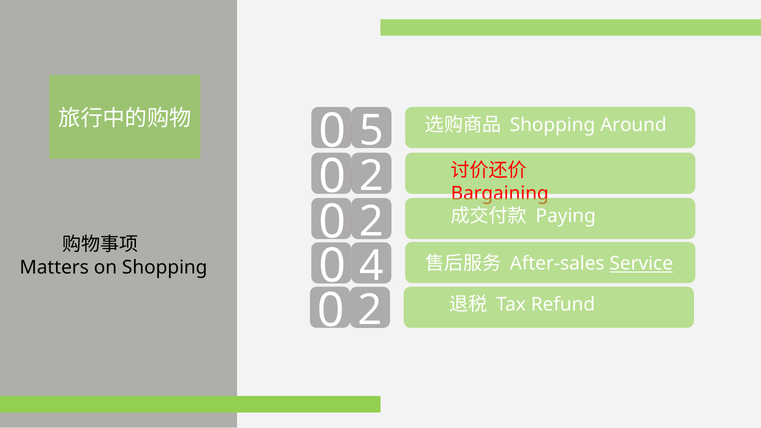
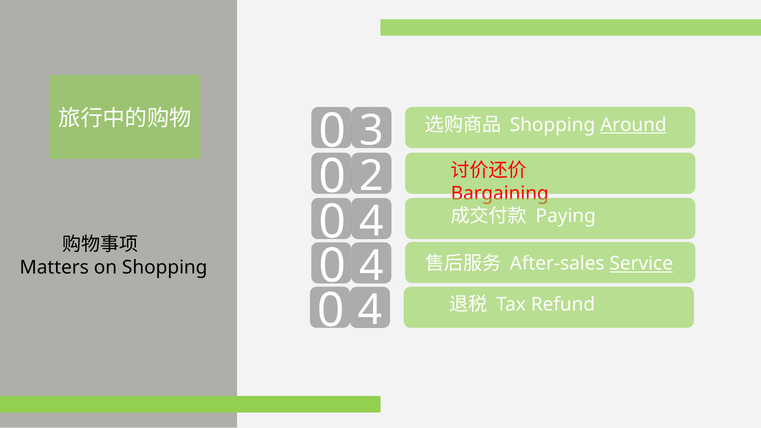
5: 5 -> 3 (371, 131)
Around underline: none -> present (633, 125)
2: 2 -> 4 (371, 222)
2: 2 -> 4 (370, 310)
